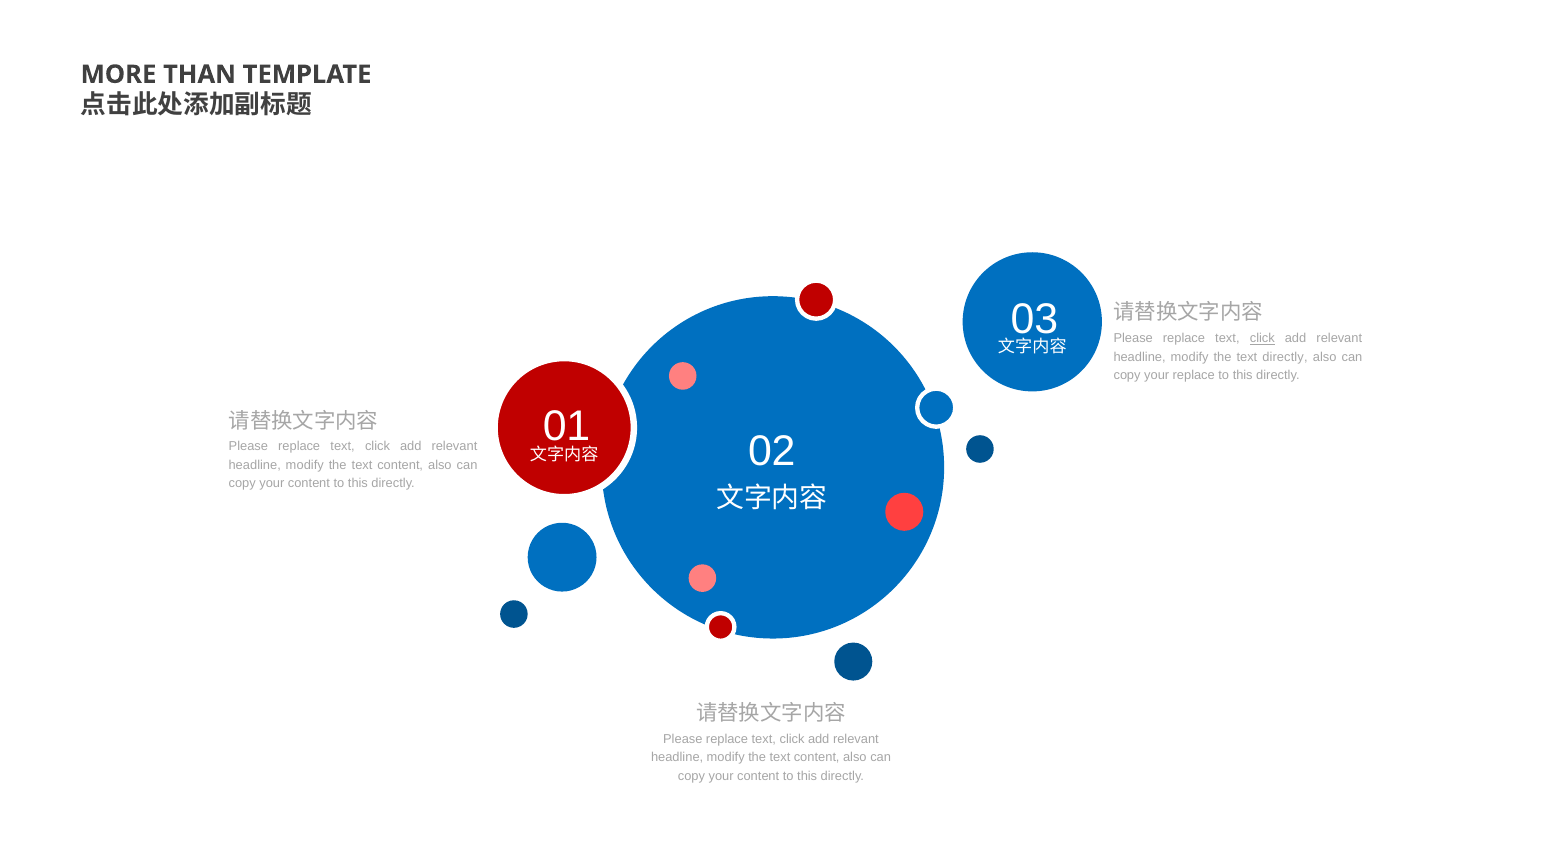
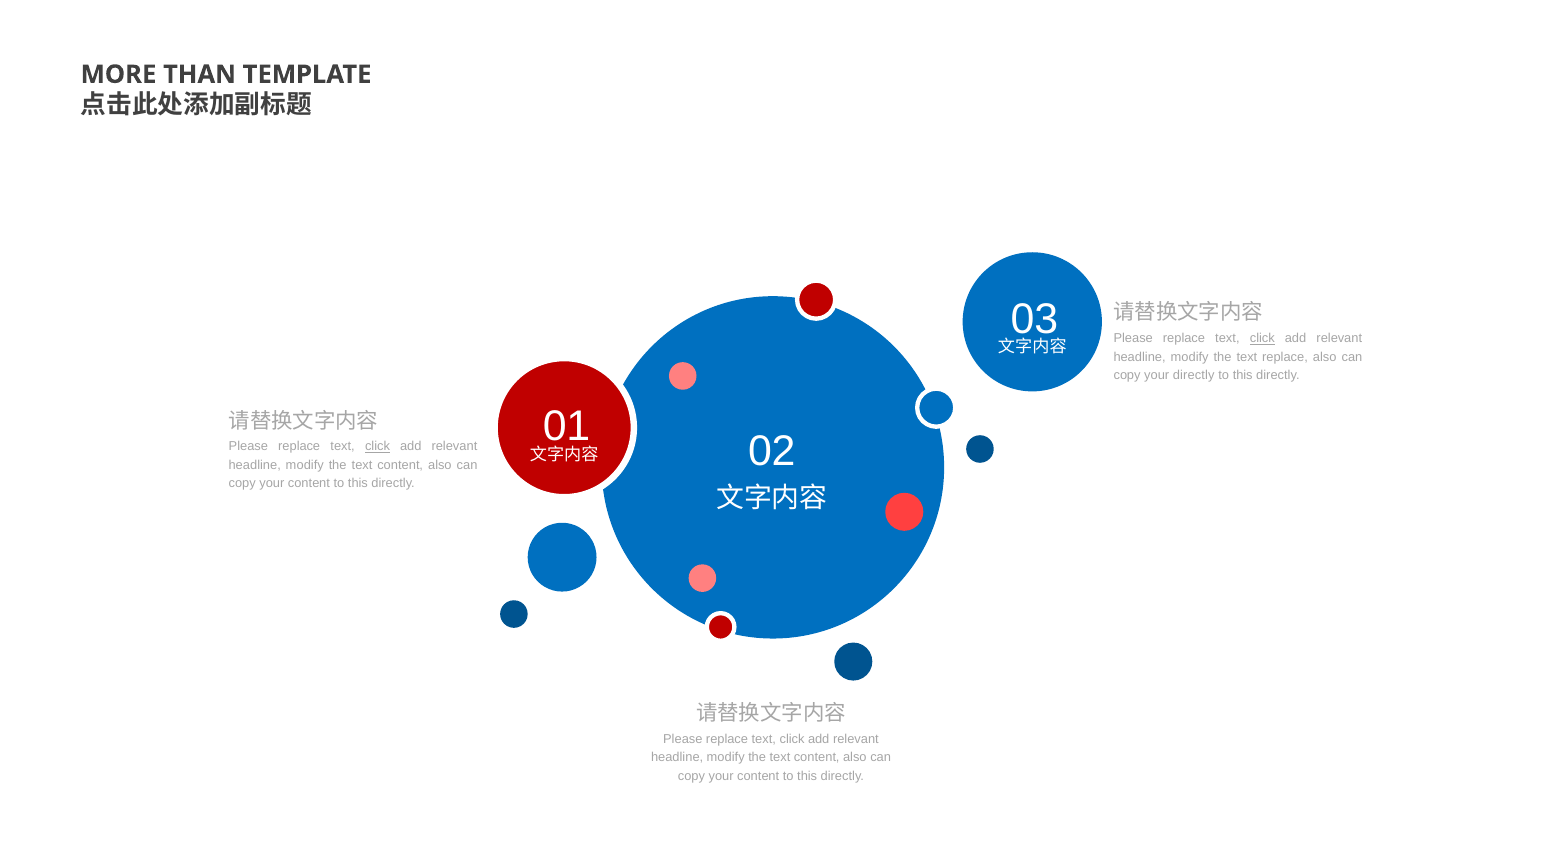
text directly: directly -> replace (1285, 357)
your replace: replace -> directly (1194, 376)
click underline: none -> present (377, 447)
